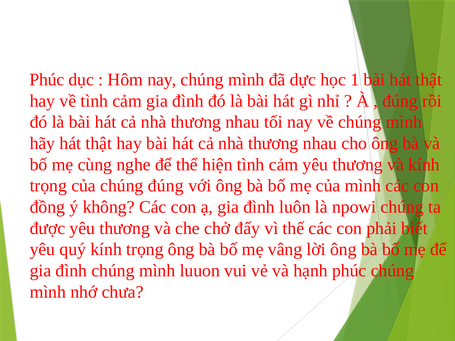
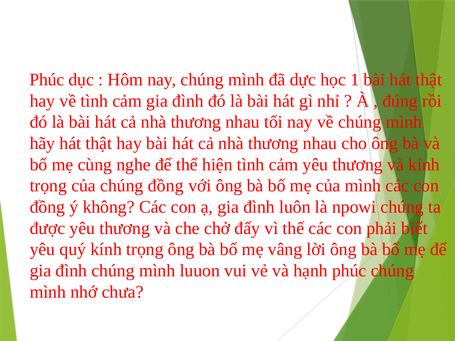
chúng đúng: đúng -> đồng (166, 186)
